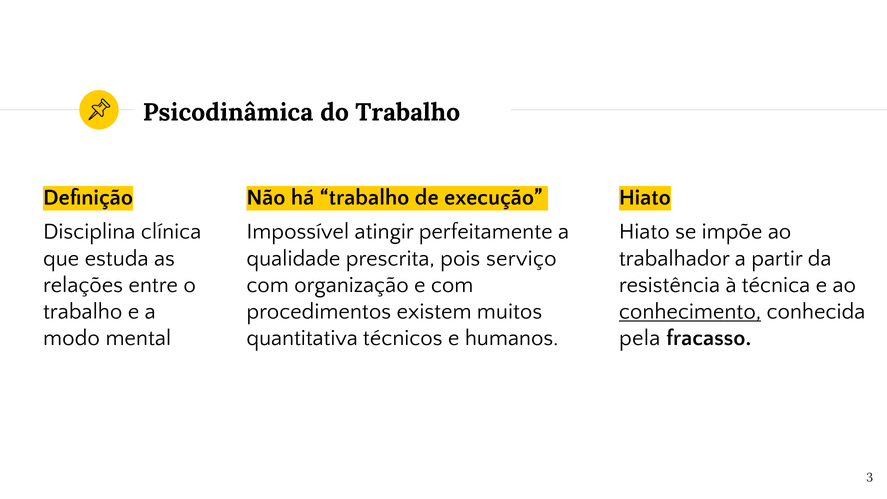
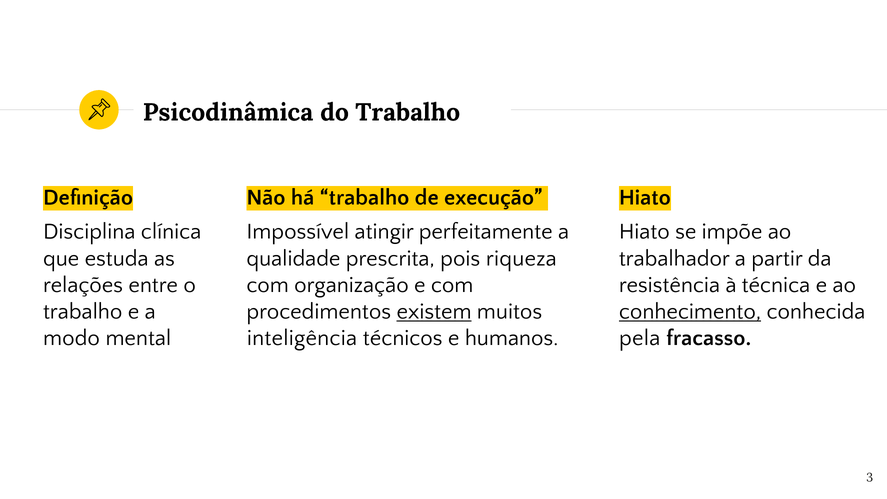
serviço: serviço -> riqueza (521, 258)
existem underline: none -> present (434, 311)
quantitativa: quantitativa -> inteligência (302, 338)
